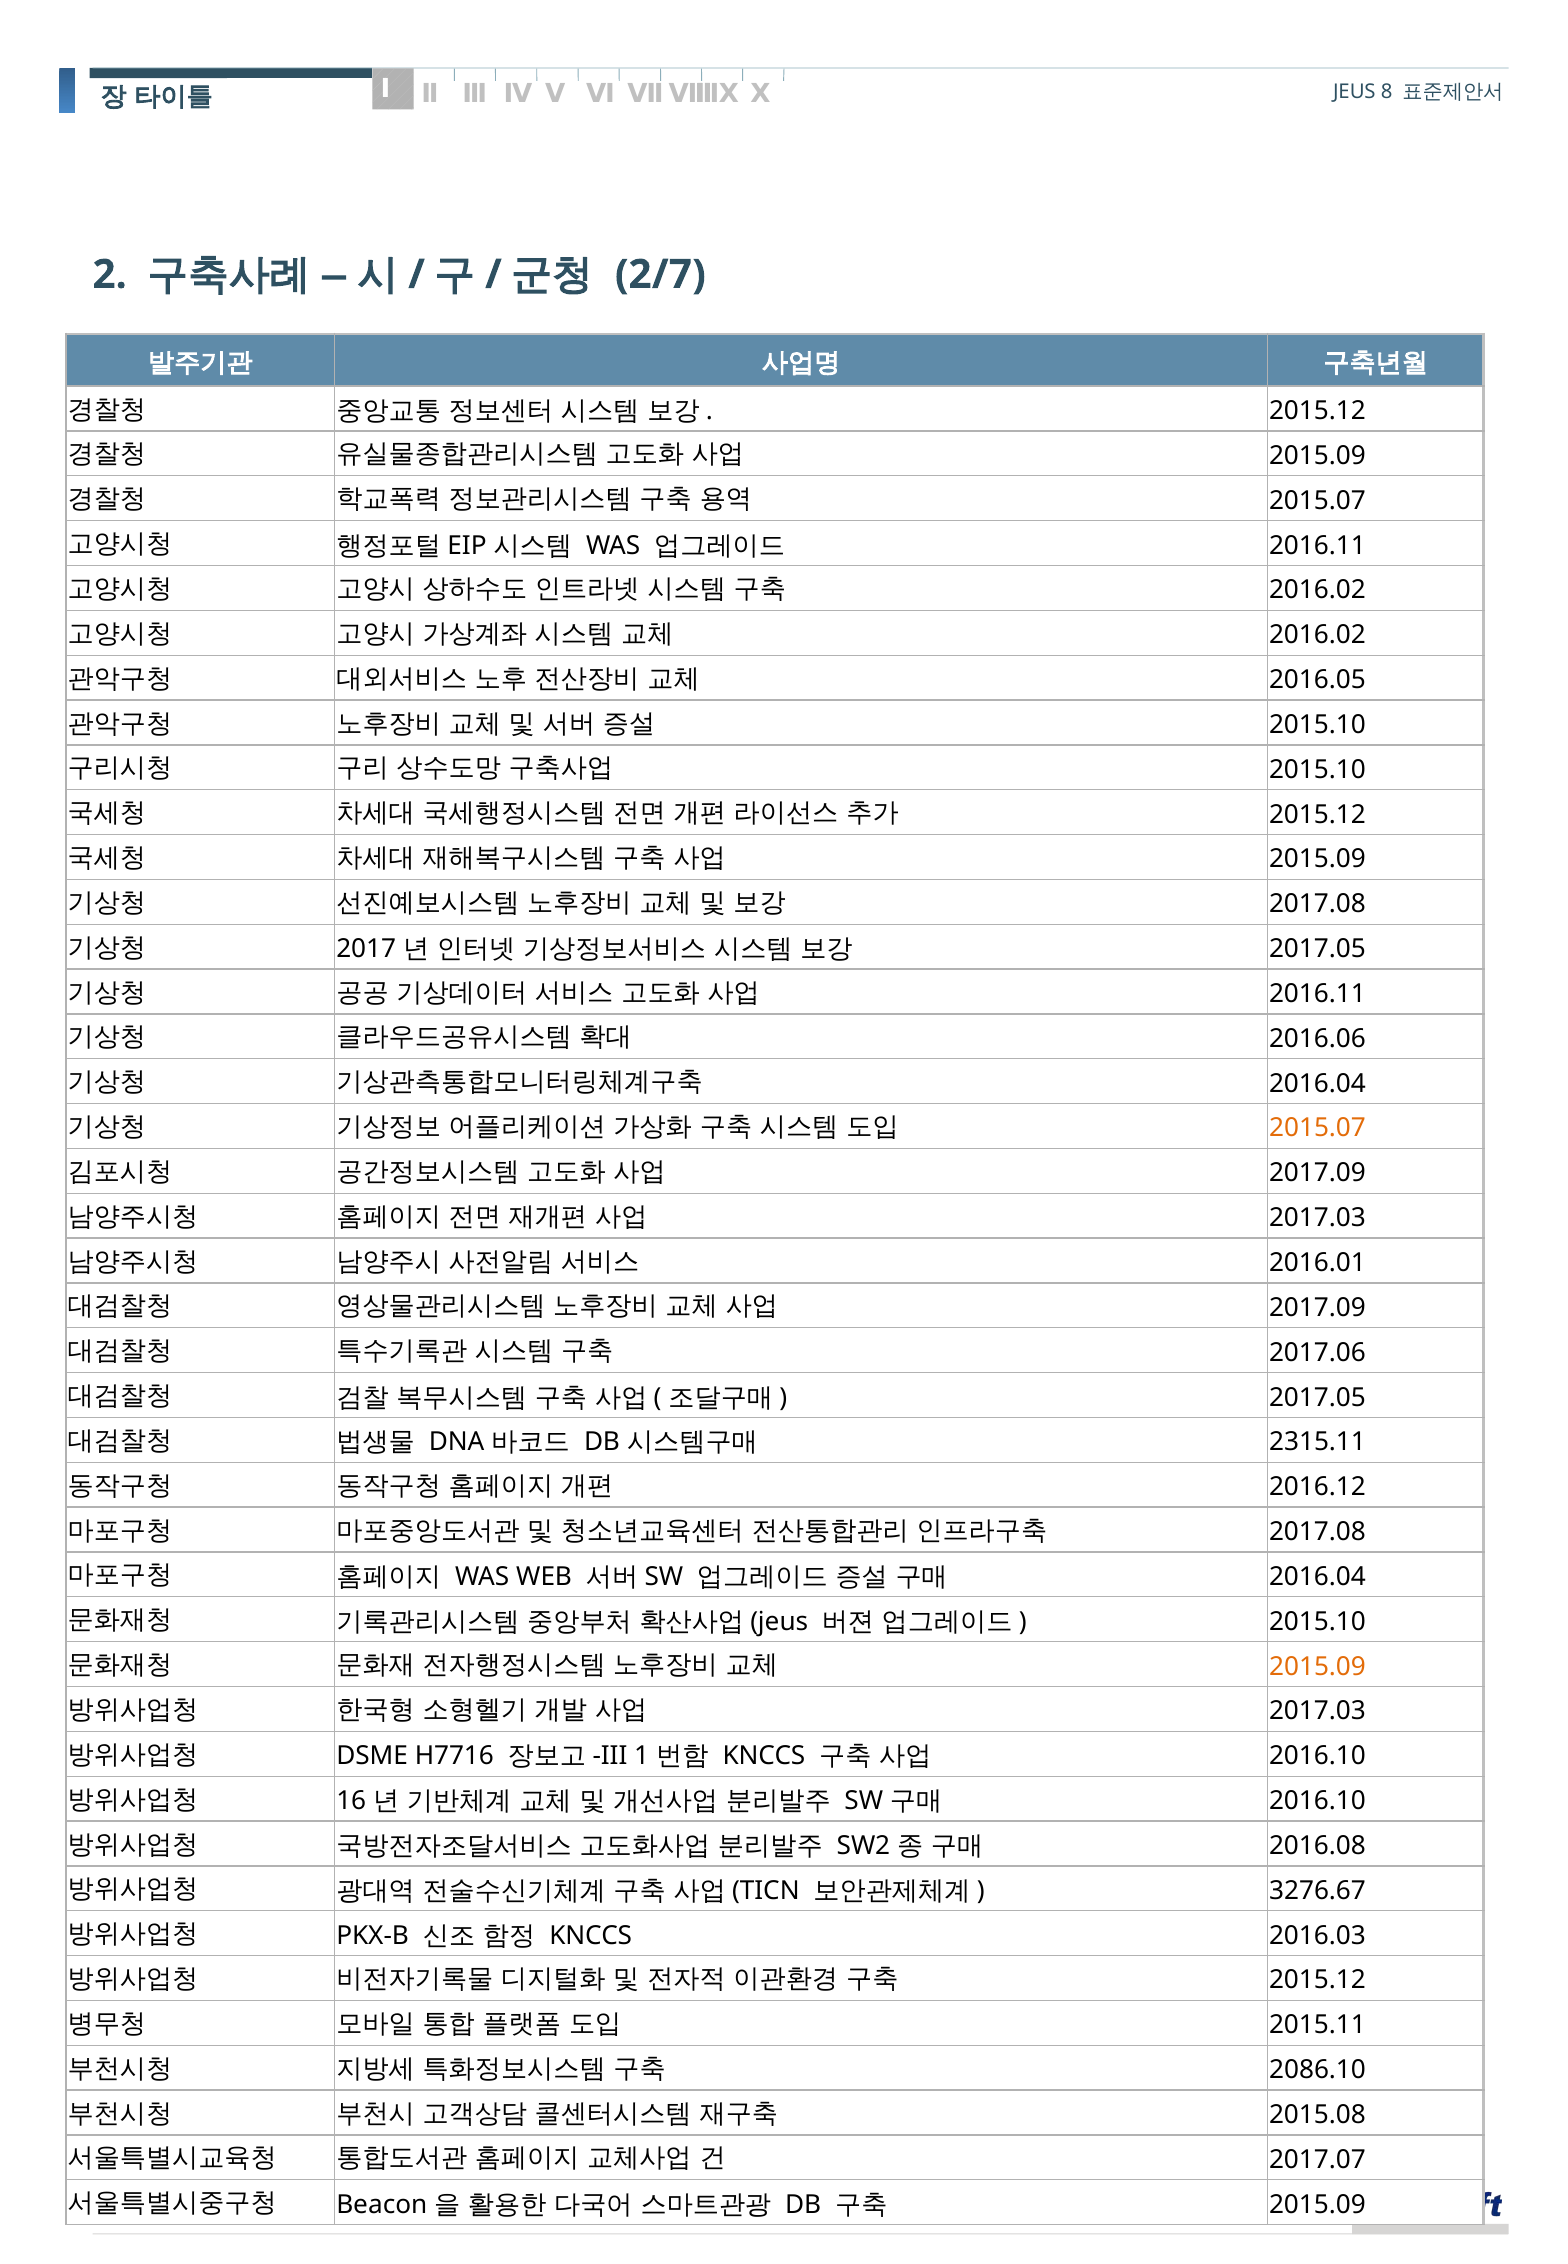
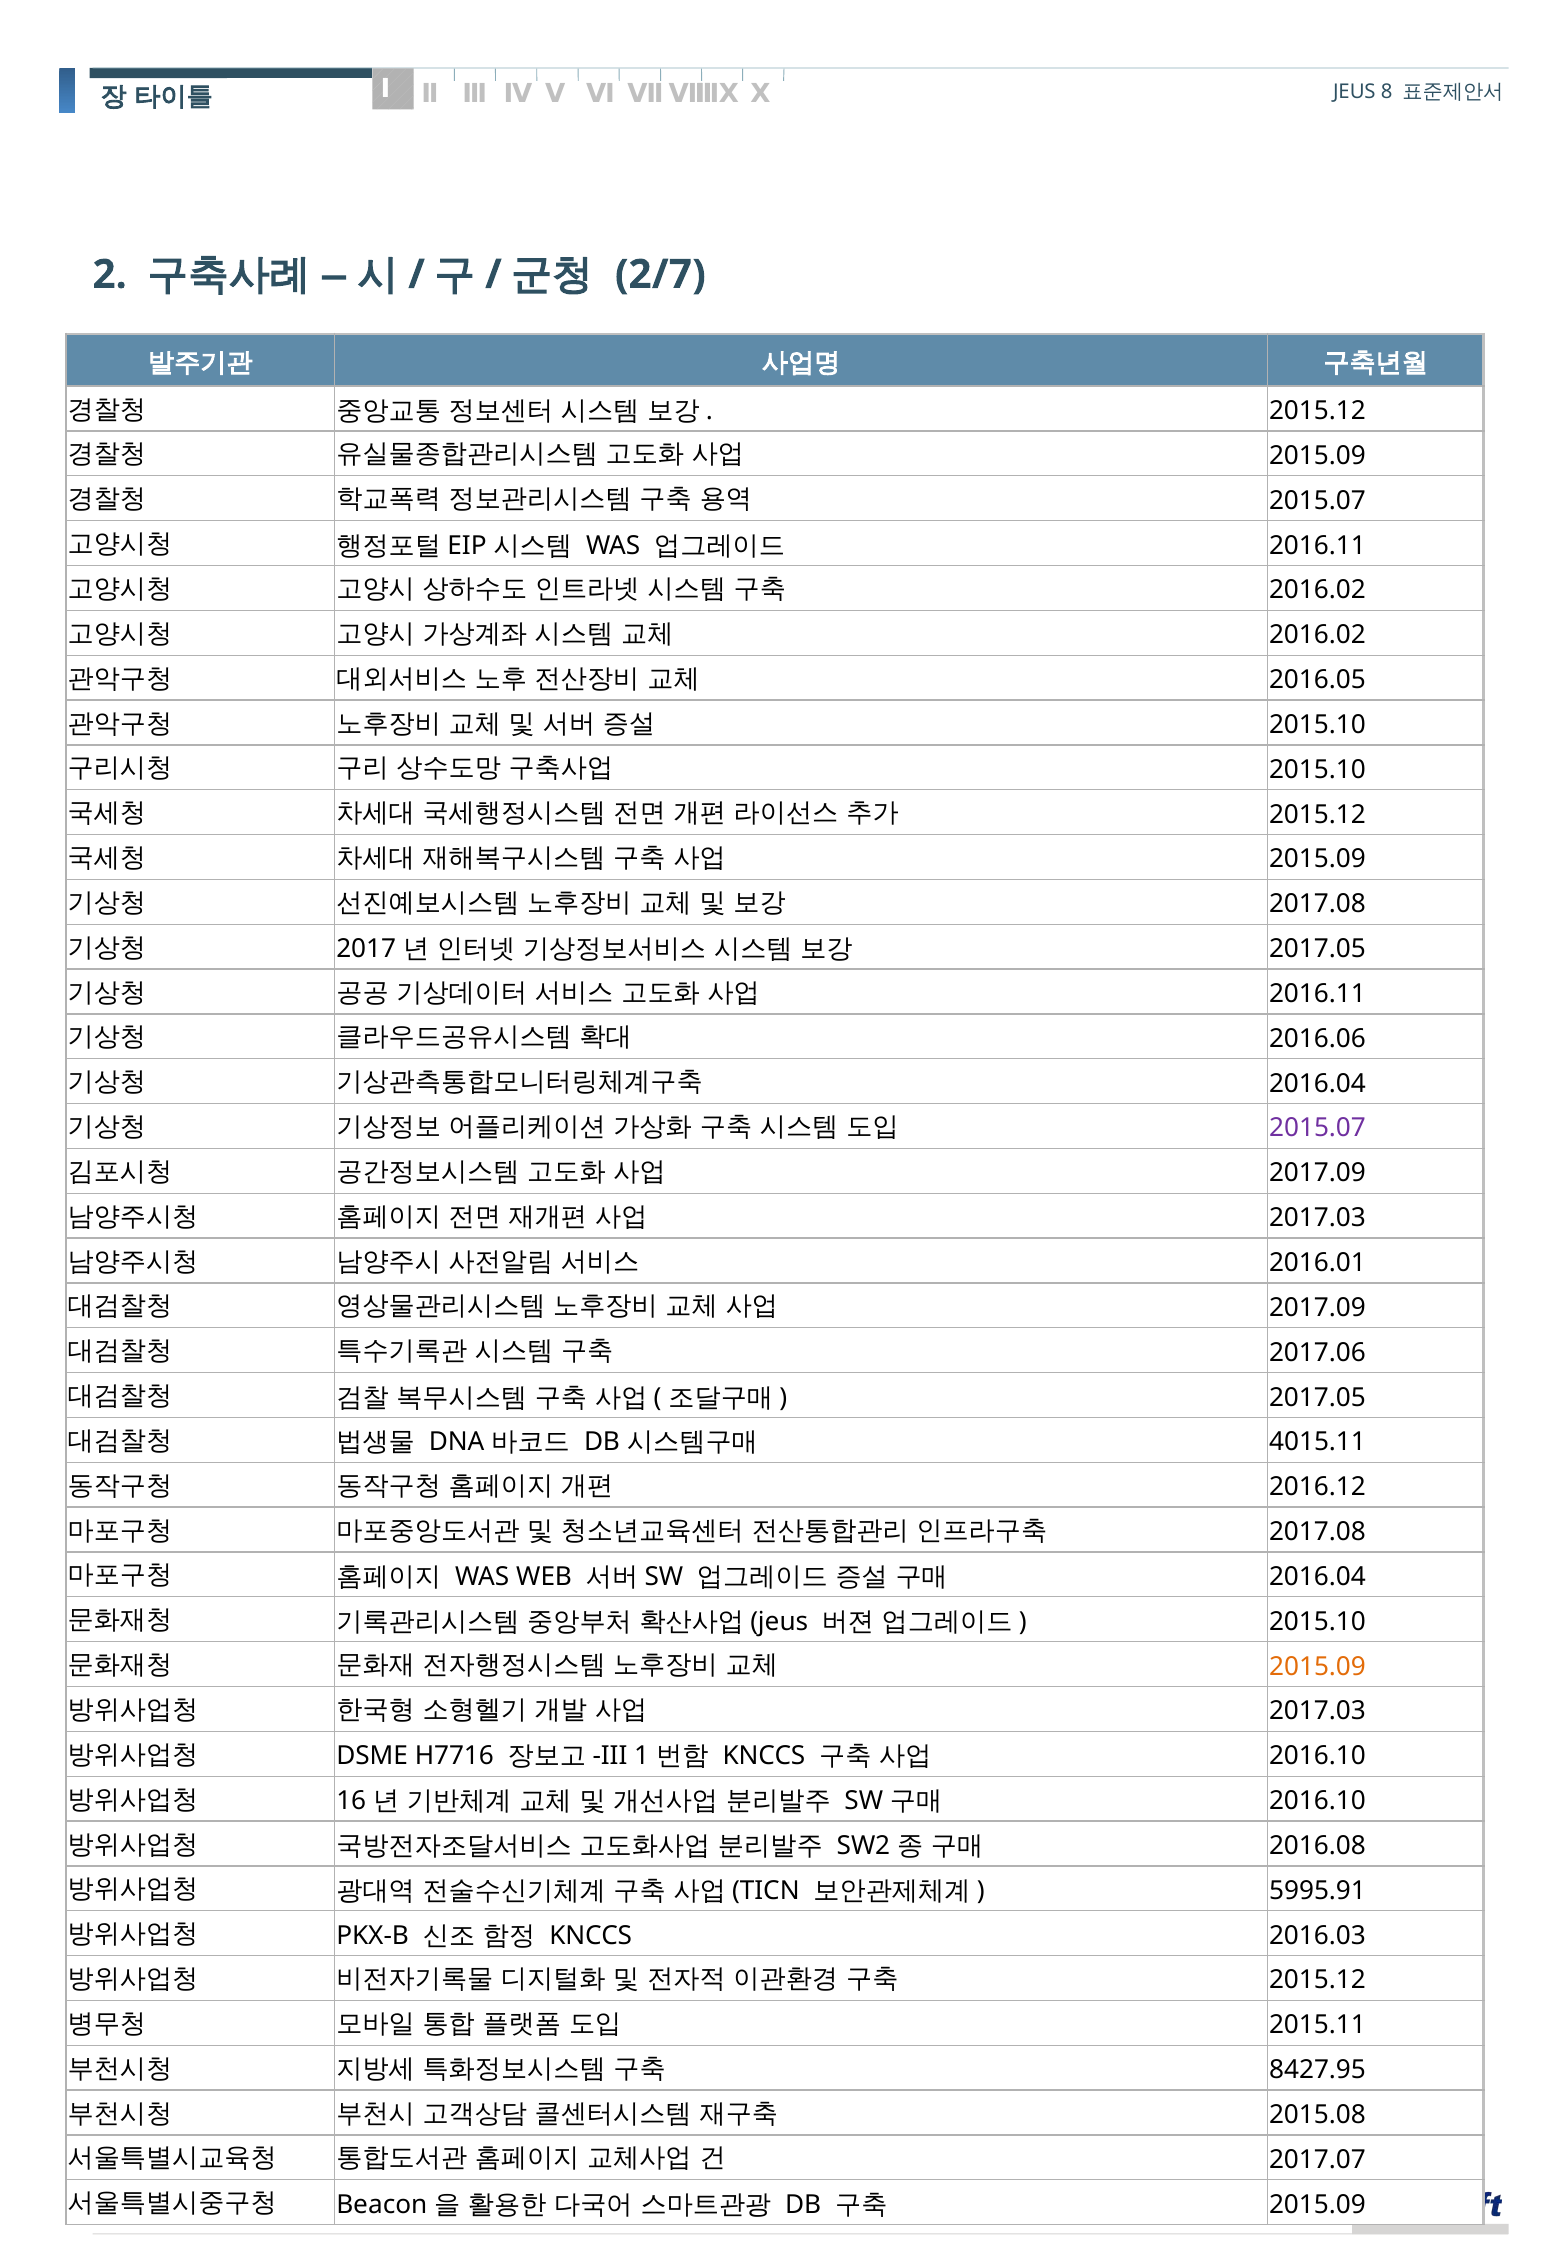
2015.07 colour: orange -> purple (1318, 1129)
2315.11: 2315.11 -> 4015.11 (1318, 1443)
3276.67: 3276.67 -> 5995.91 (1318, 1891)
2086.10: 2086.10 -> 8427.95 (1318, 2071)
